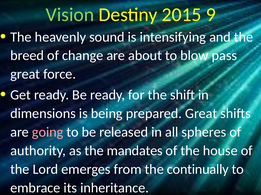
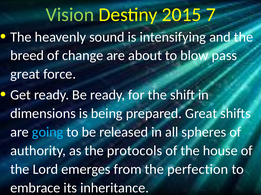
9: 9 -> 7 (211, 15)
going colour: pink -> light blue (48, 133)
mandates: mandates -> protocols (135, 151)
continually: continually -> perfection (198, 170)
